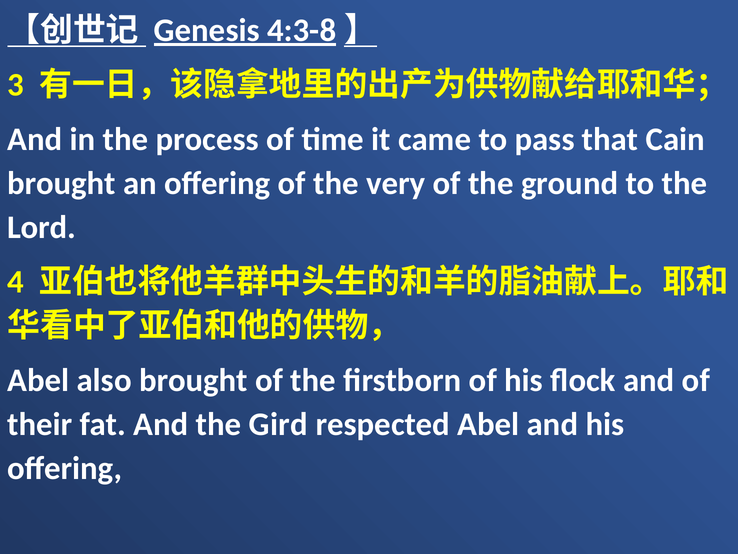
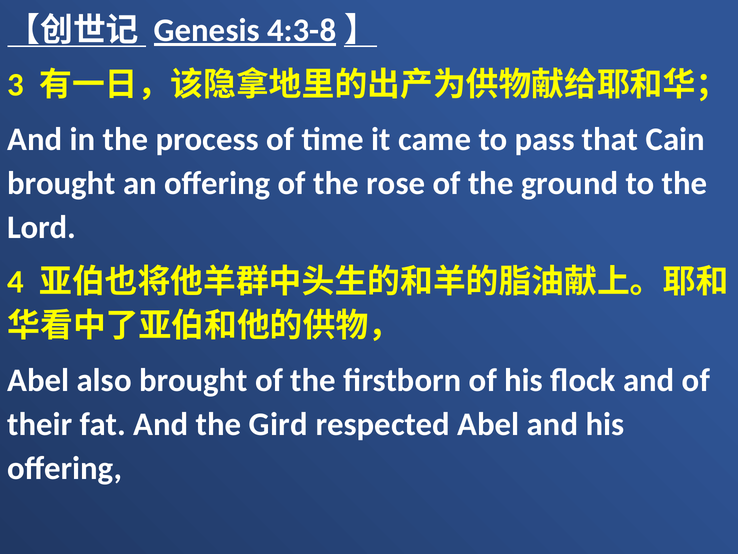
very: very -> rose (396, 183)
